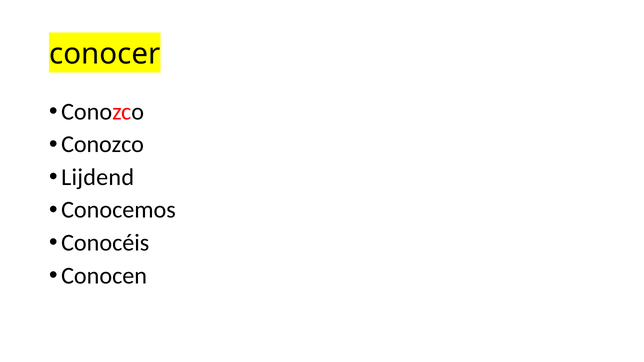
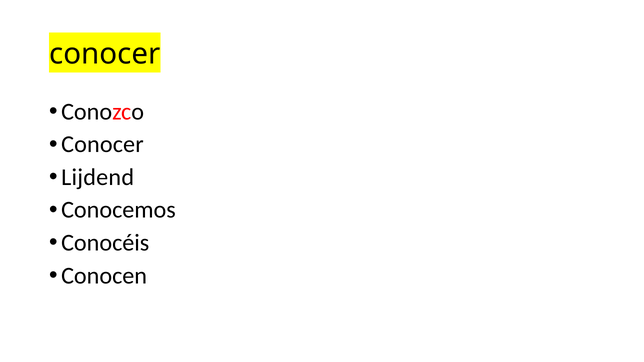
Conozco: Conozco -> Conocer (102, 145)
